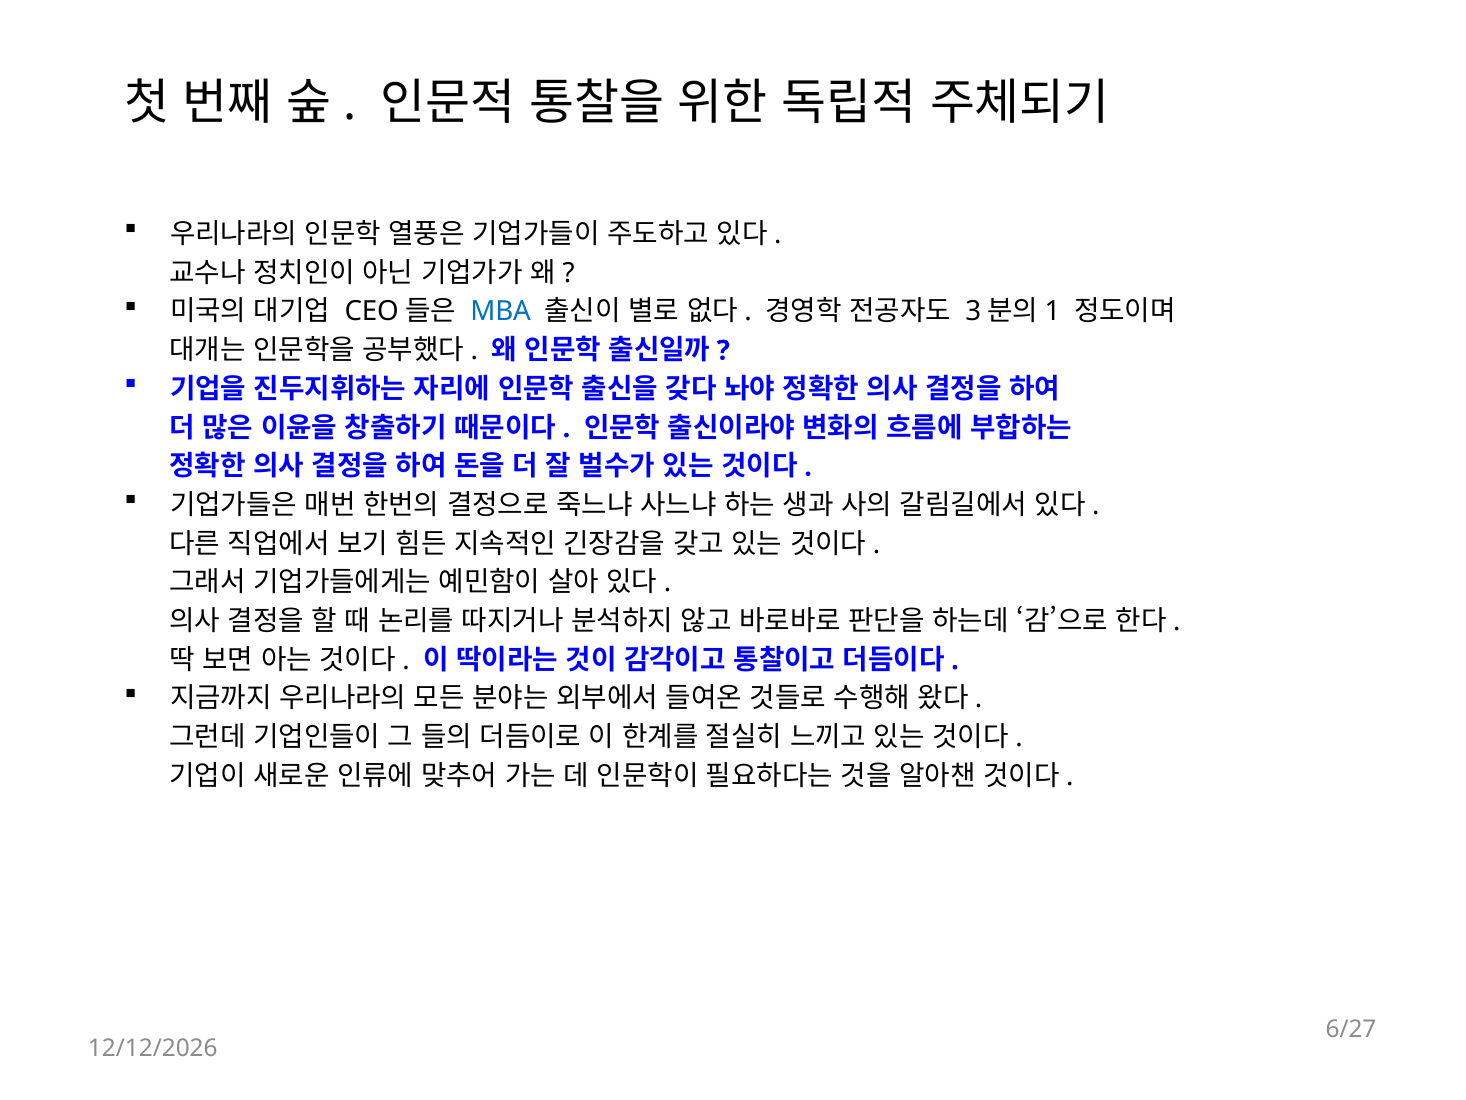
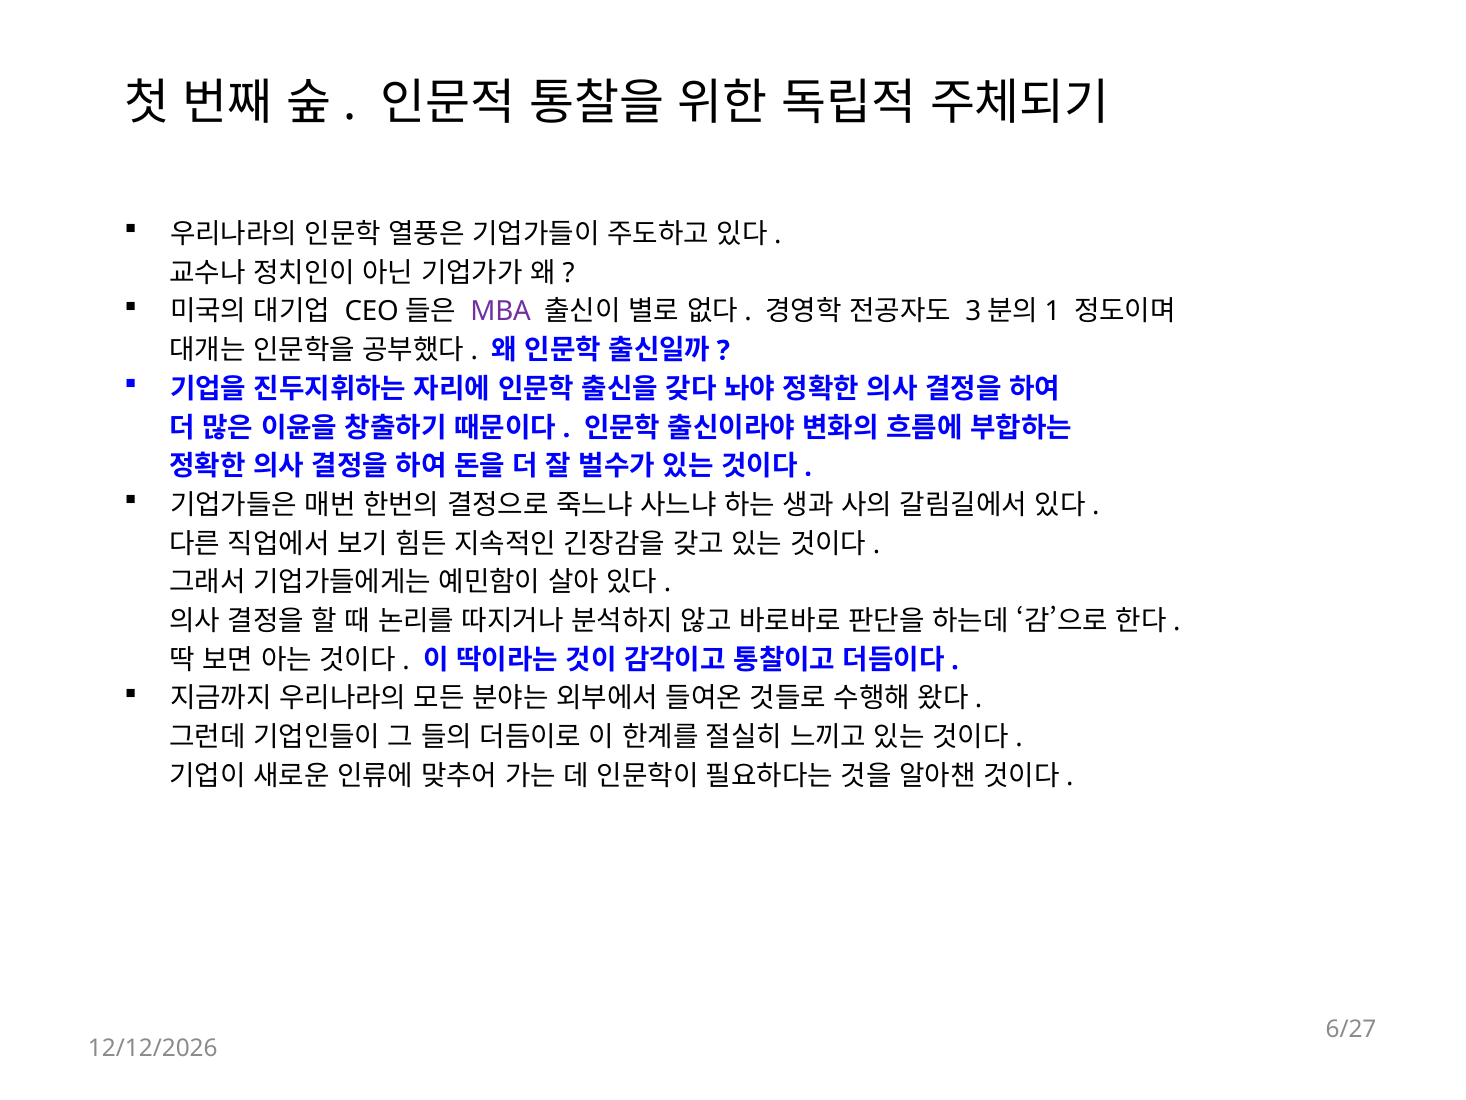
MBA colour: blue -> purple (501, 312)
